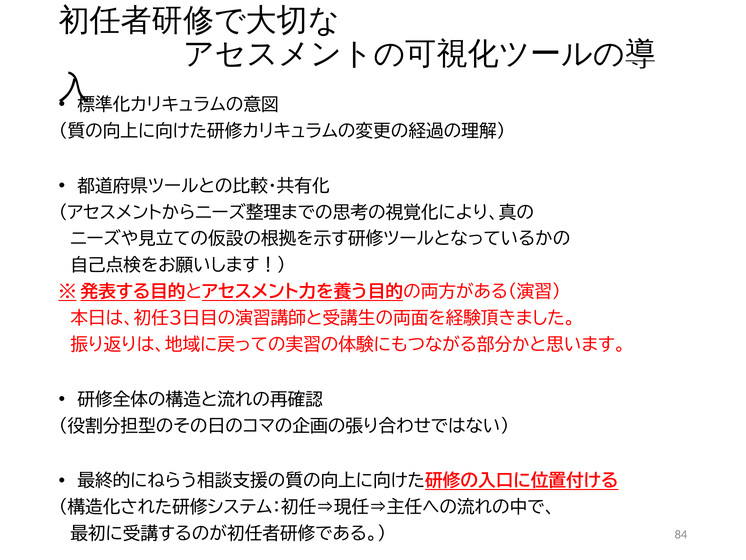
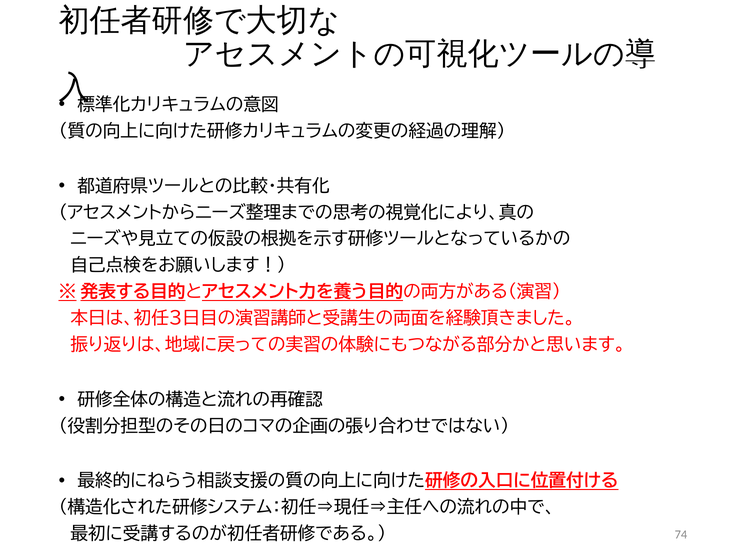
84: 84 -> 74 (681, 534)
